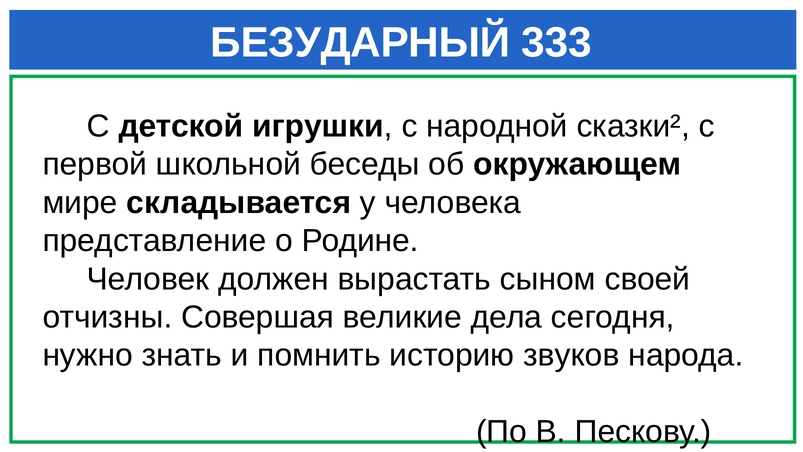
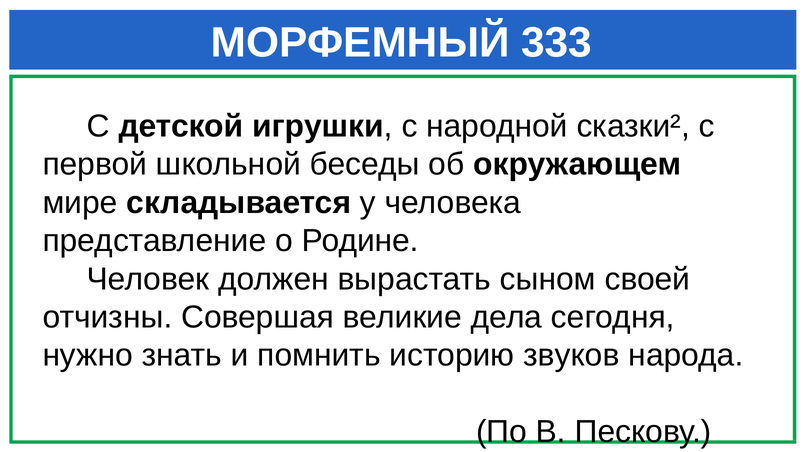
БЕЗУДАРНЫЙ: БЕЗУДАРНЫЙ -> МОРФЕМНЫЙ (360, 43)
